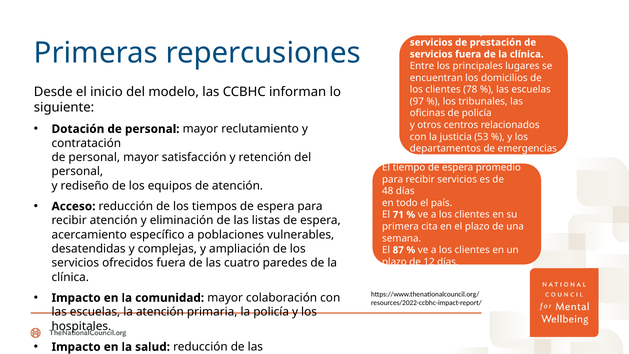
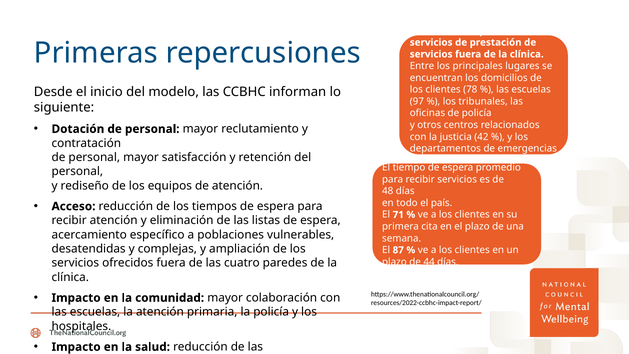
53: 53 -> 42 (481, 137)
12: 12 -> 44 (429, 262)
